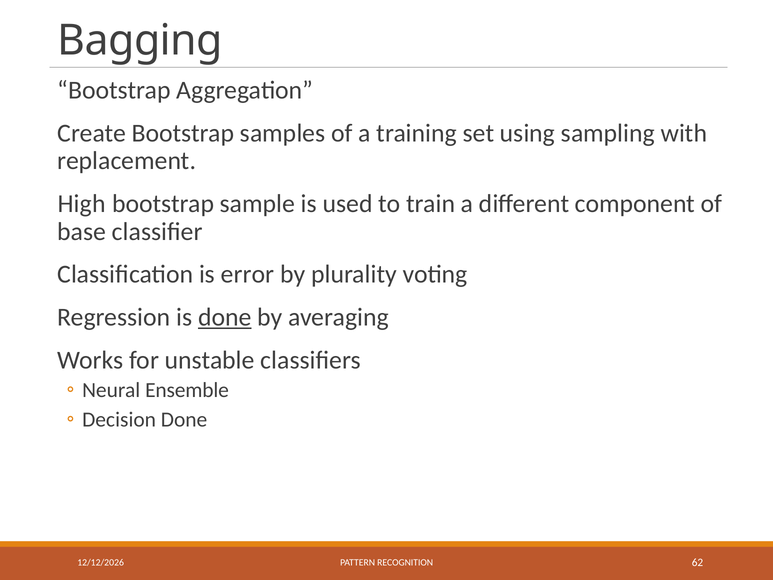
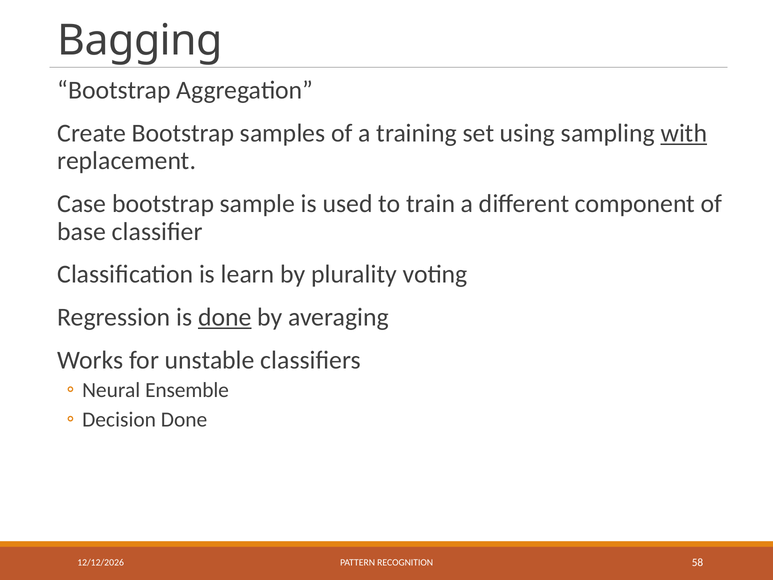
with underline: none -> present (684, 133)
High: High -> Case (82, 204)
error: error -> learn (248, 274)
62: 62 -> 58 (697, 562)
